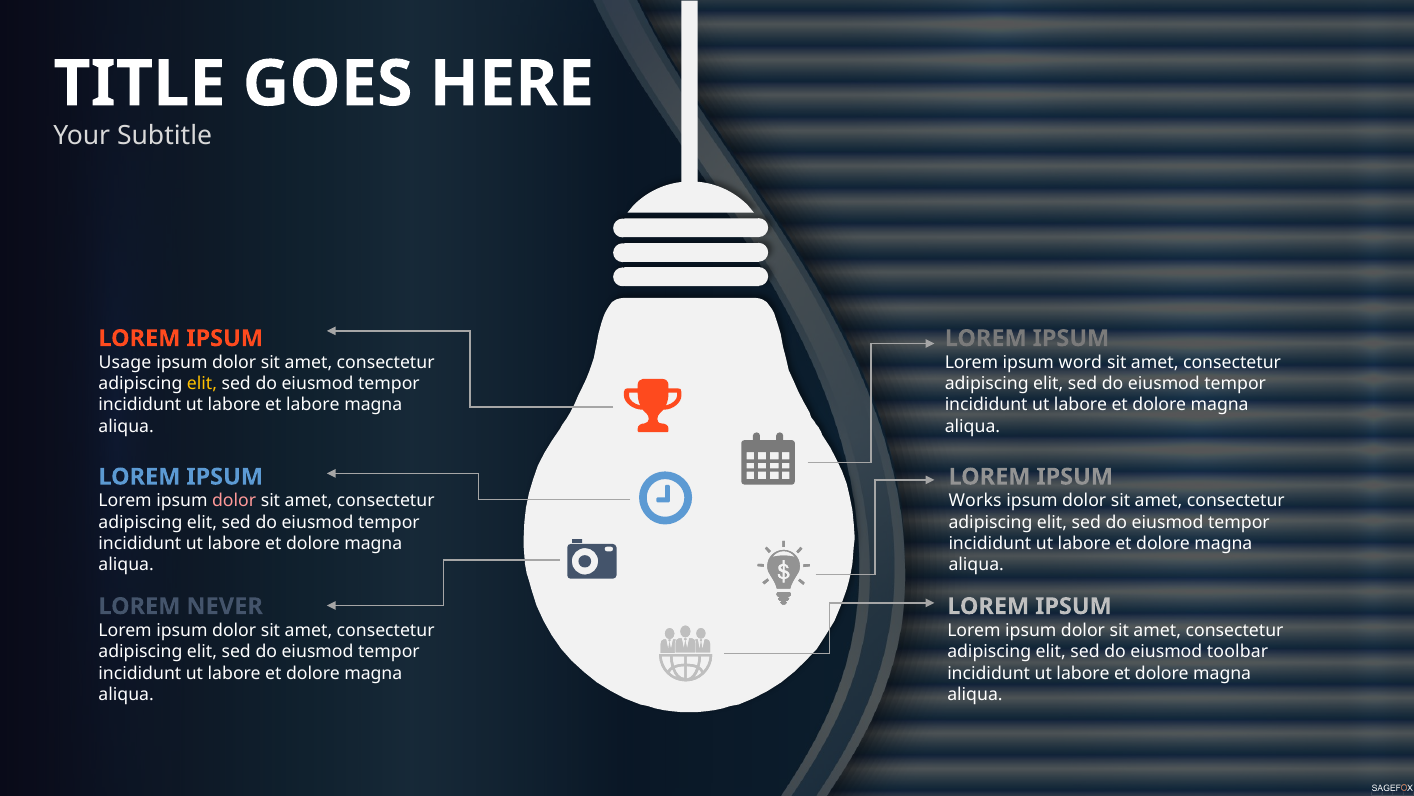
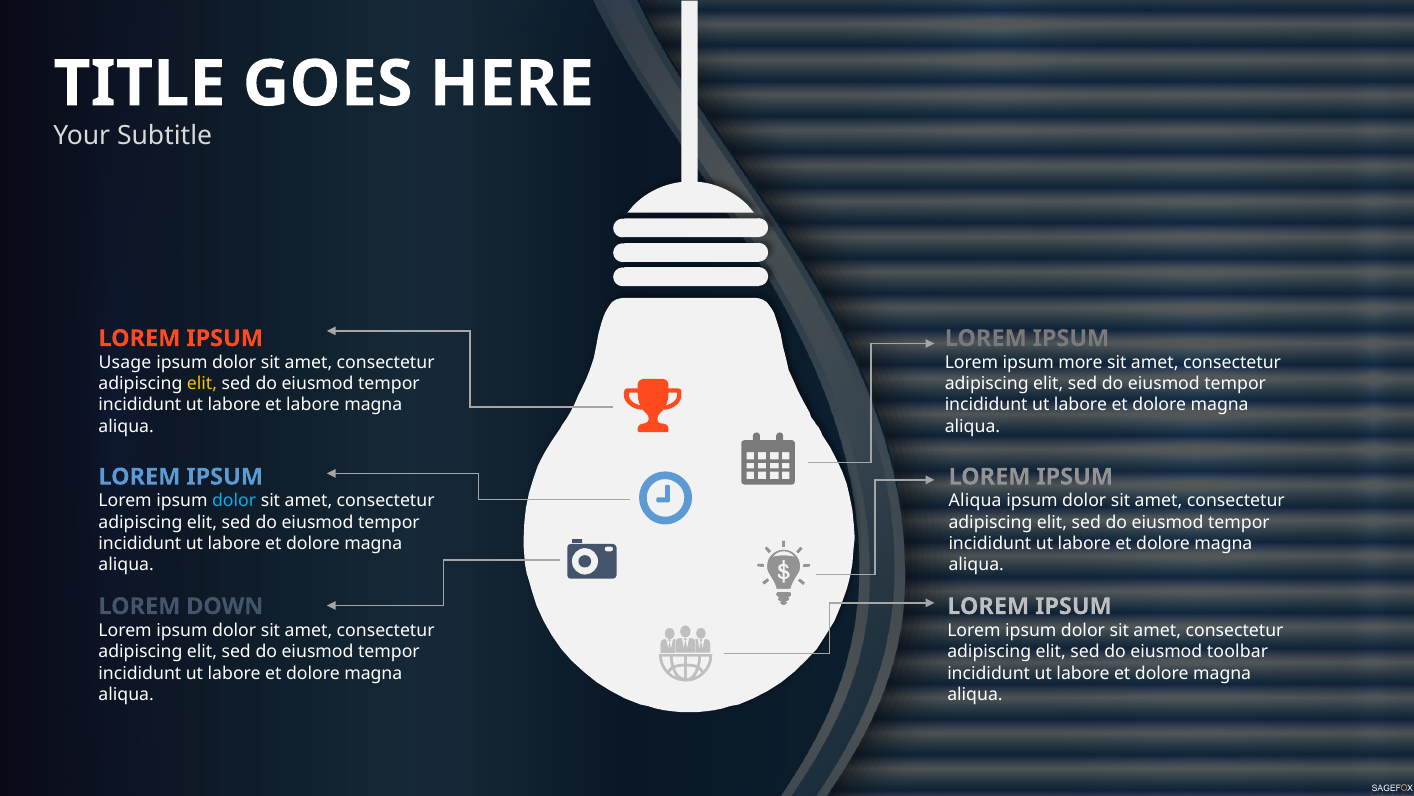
word: word -> more (1080, 362)
dolor colour: pink -> light blue (234, 501)
Works: Works -> Aliqua (975, 501)
NEVER: NEVER -> DOWN (225, 606)
